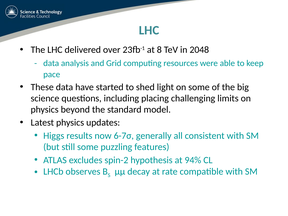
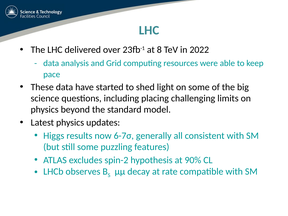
2048: 2048 -> 2022 (199, 50)
94%: 94% -> 90% (193, 160)
